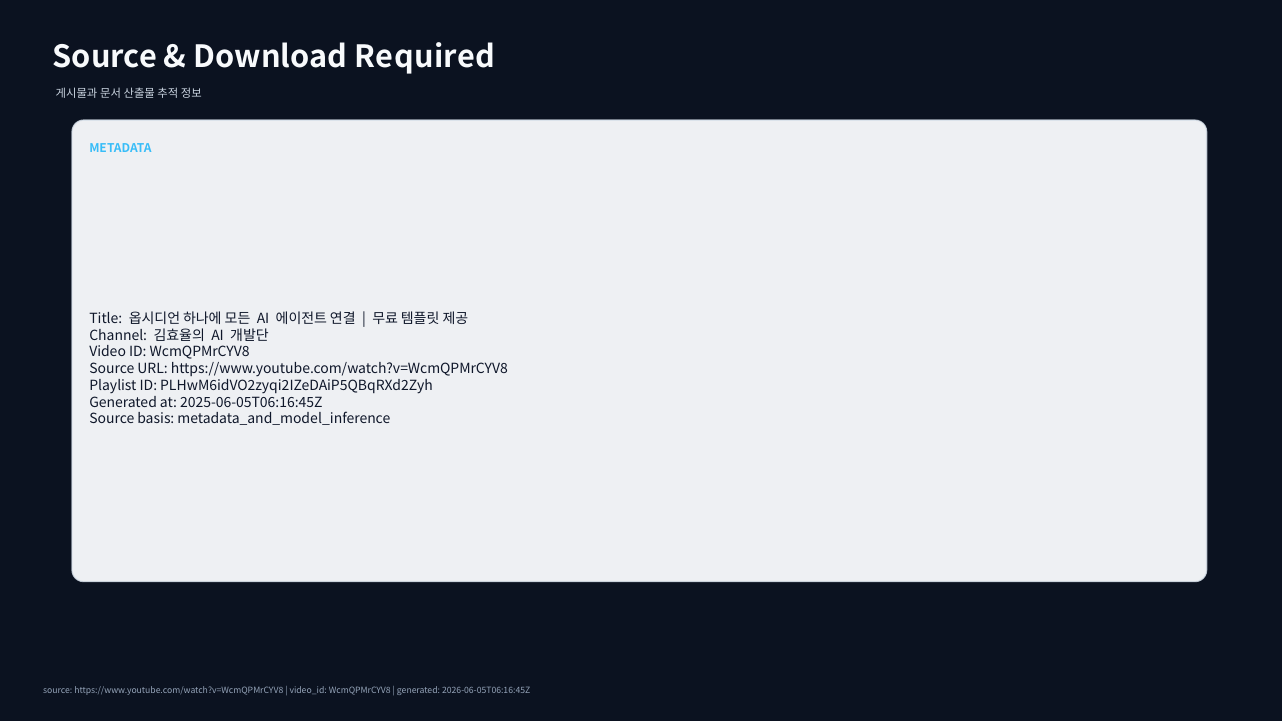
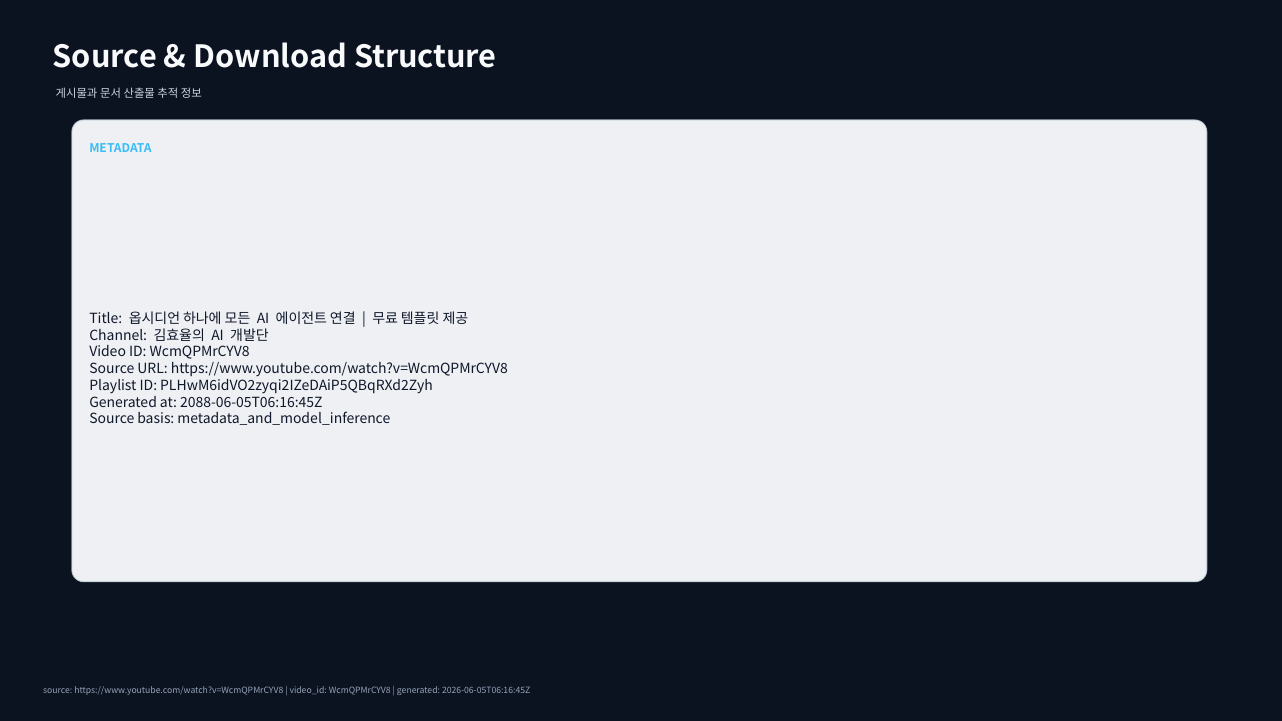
Required: Required -> Structure (425, 57)
2025-06-05T06:16:45Z: 2025-06-05T06:16:45Z -> 2088-06-05T06:16:45Z (251, 403)
